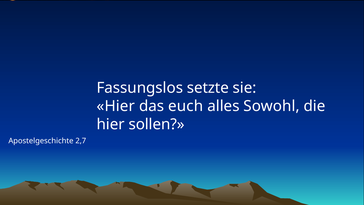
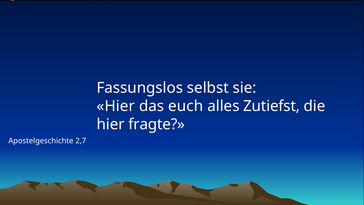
setzte: setzte -> selbst (208, 88)
Sowohl: Sowohl -> Zutiefst (272, 106)
sollen: sollen -> fragte (157, 124)
